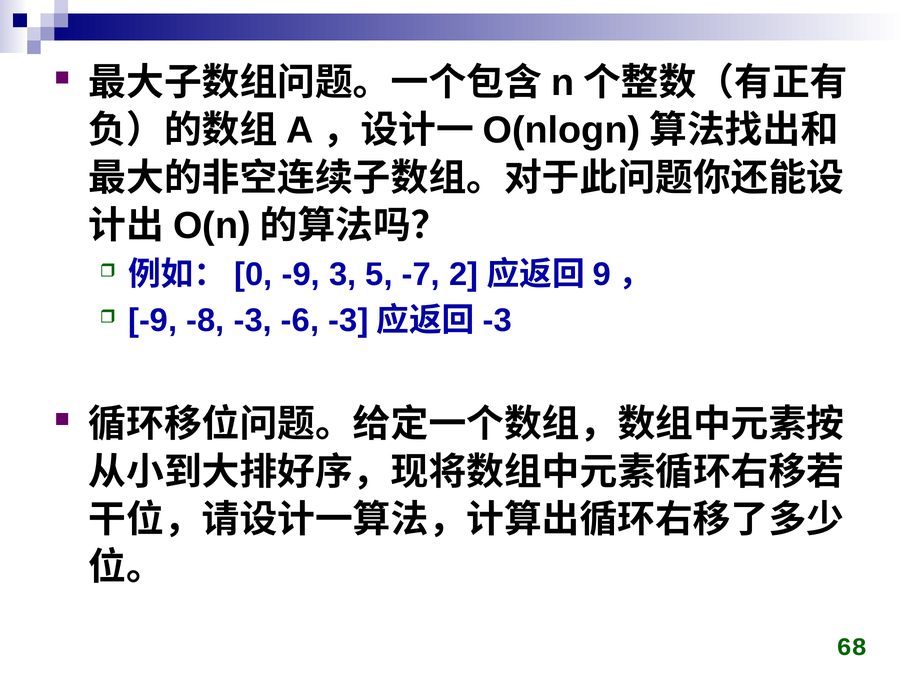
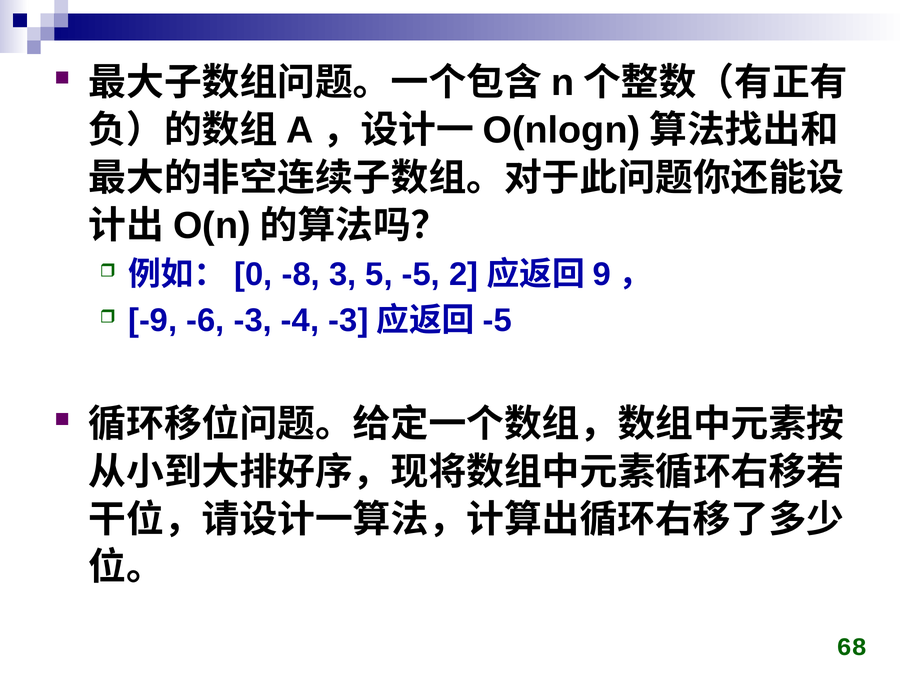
-9: -9 -> -8 (301, 275)
5 -7: -7 -> -5 (421, 275)
-8: -8 -> -6 (205, 321)
-6: -6 -> -4 (300, 321)
-3: -3 -> -5 (497, 321)
